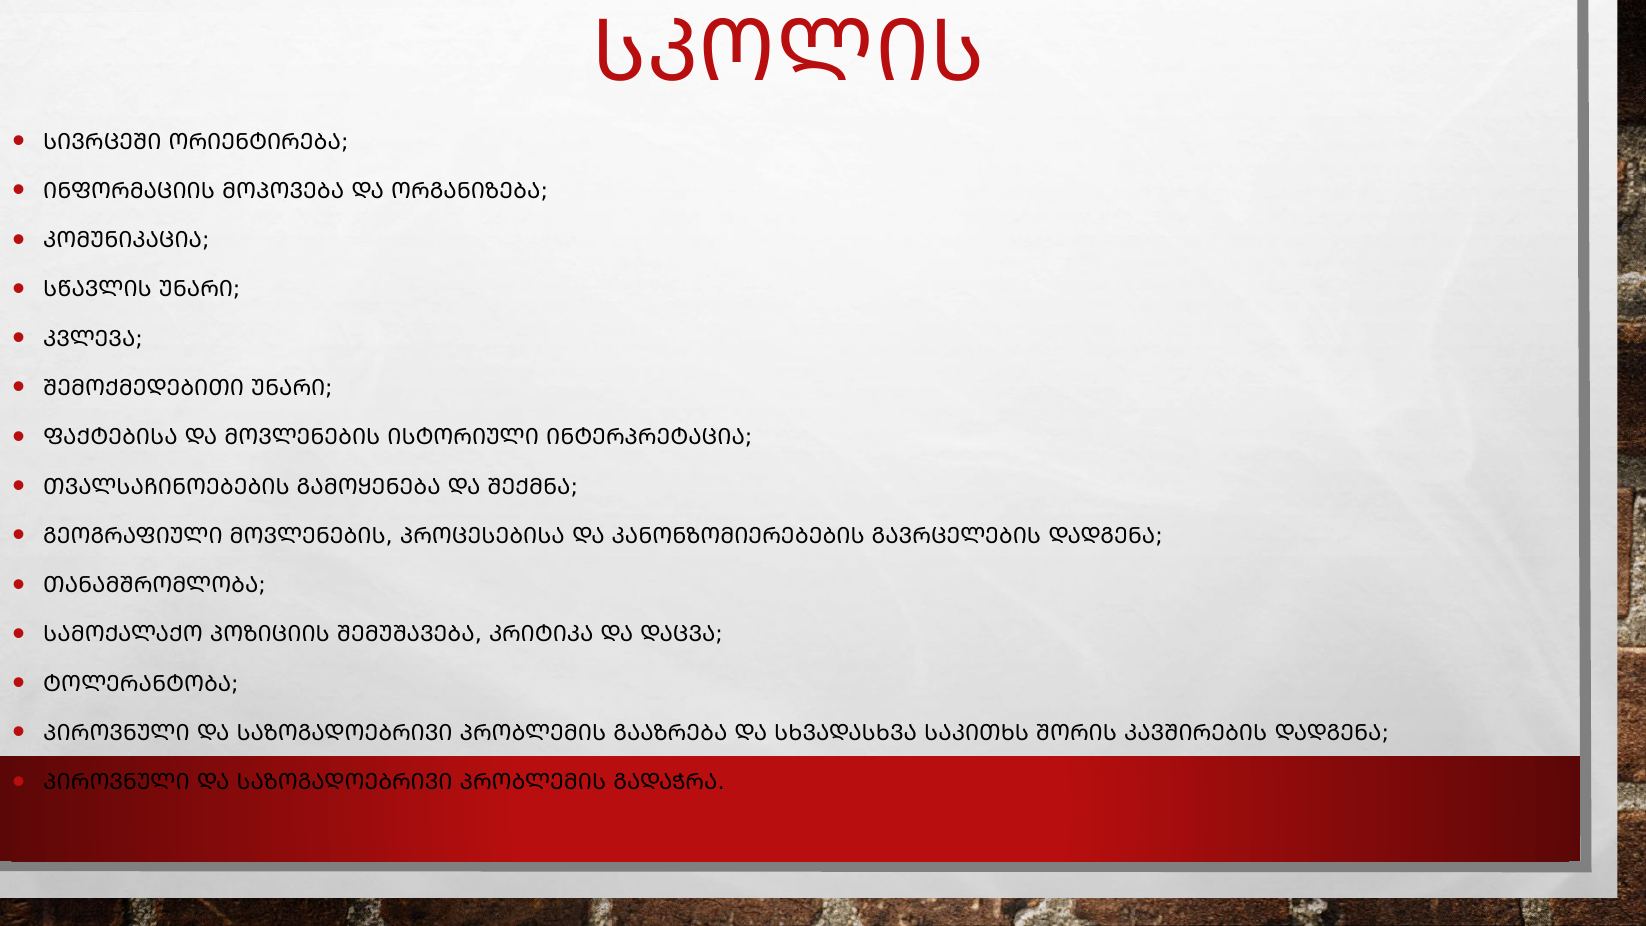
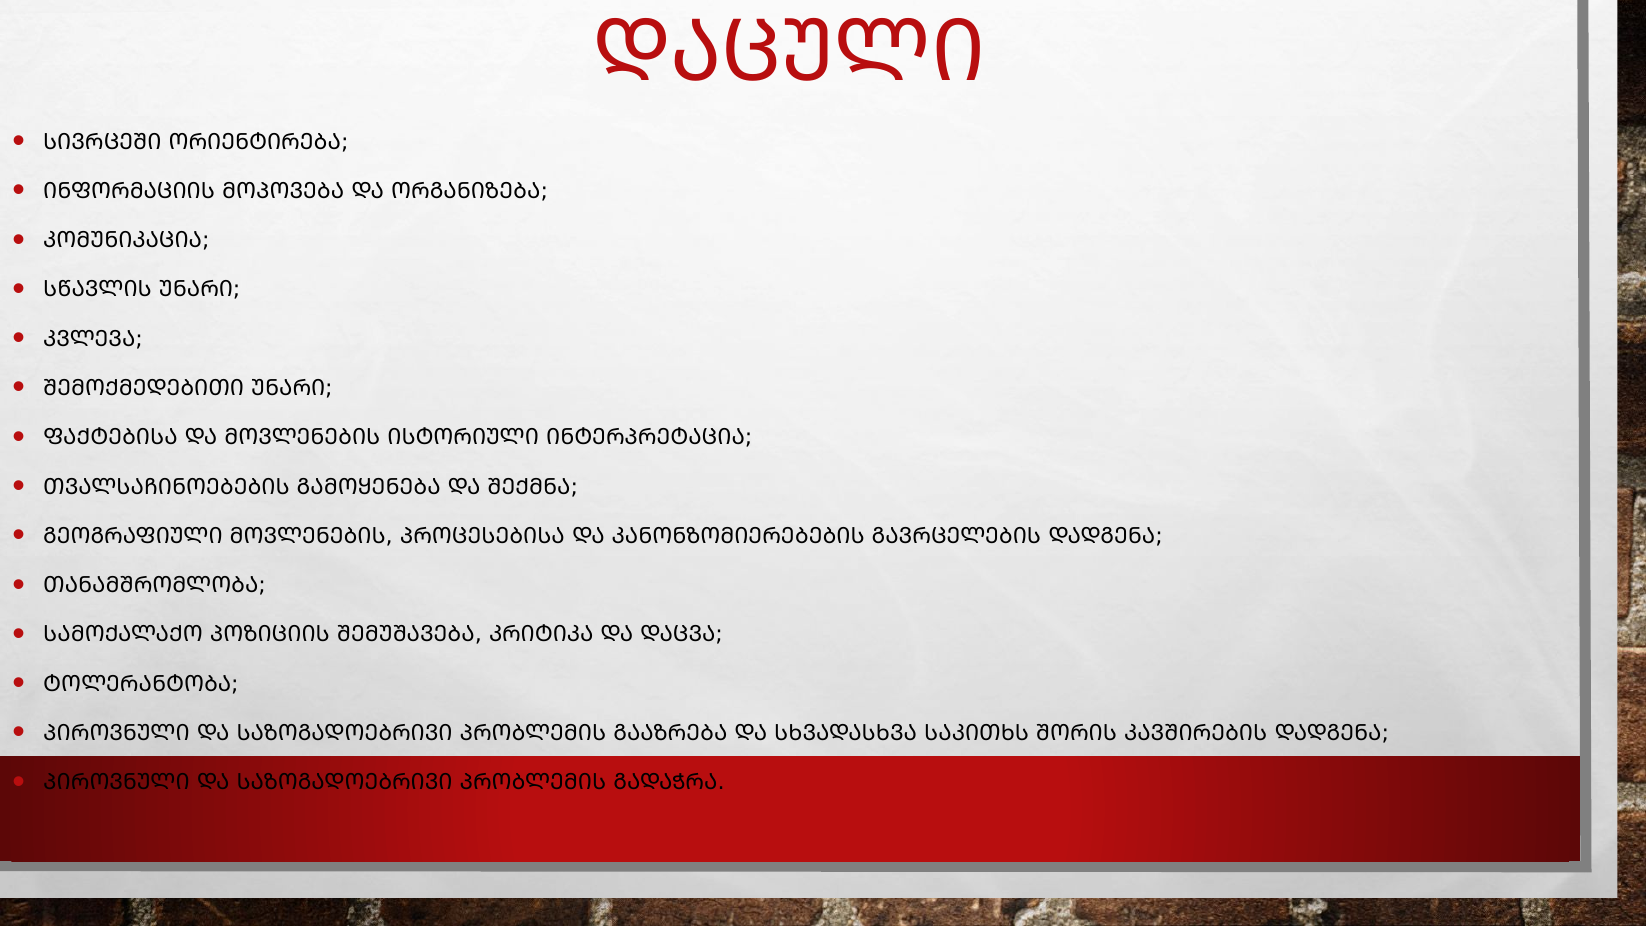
ᲡᲙᲝᲚᲘᲡ: ᲡᲙᲝᲚᲘᲡ -> ᲓᲐᲪᲣᲚᲘ (789, 52)
